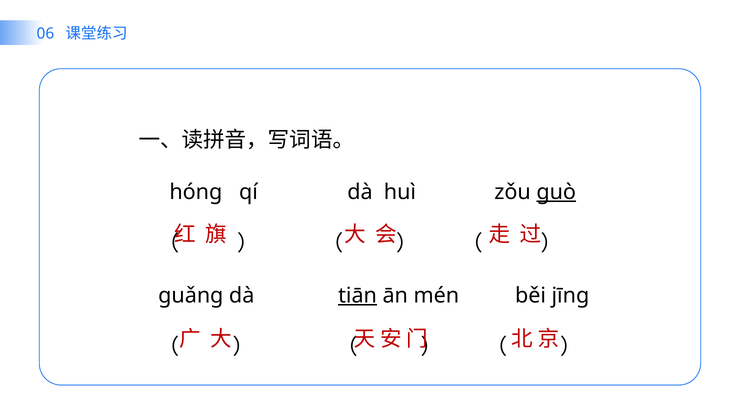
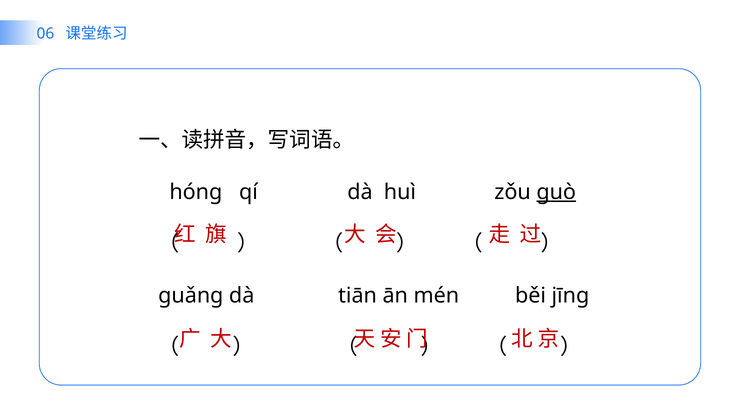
tiān underline: present -> none (358, 296)
